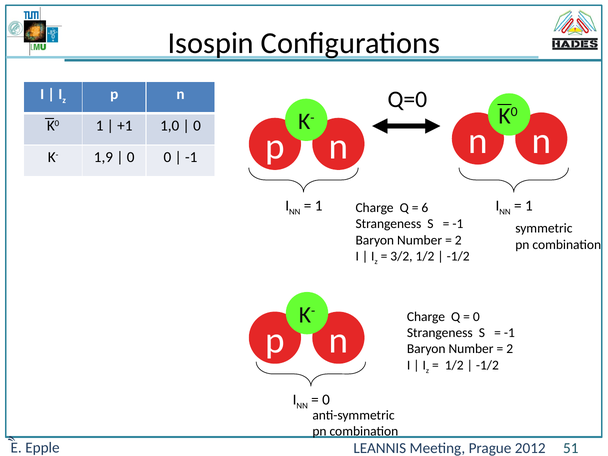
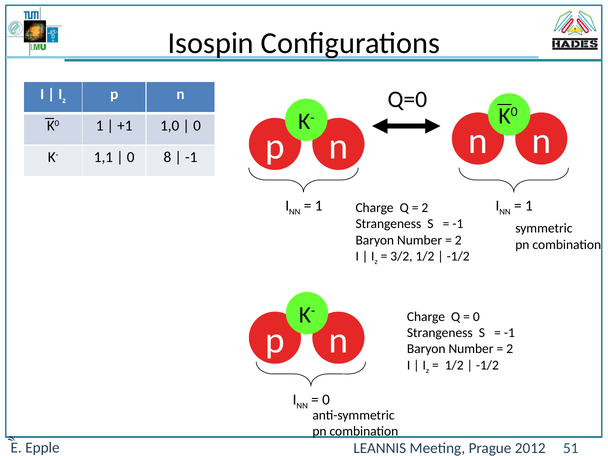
1,9: 1,9 -> 1,1 (103, 157)
0 0: 0 -> 8 (167, 157)
6: 6 -> 2 (425, 208)
